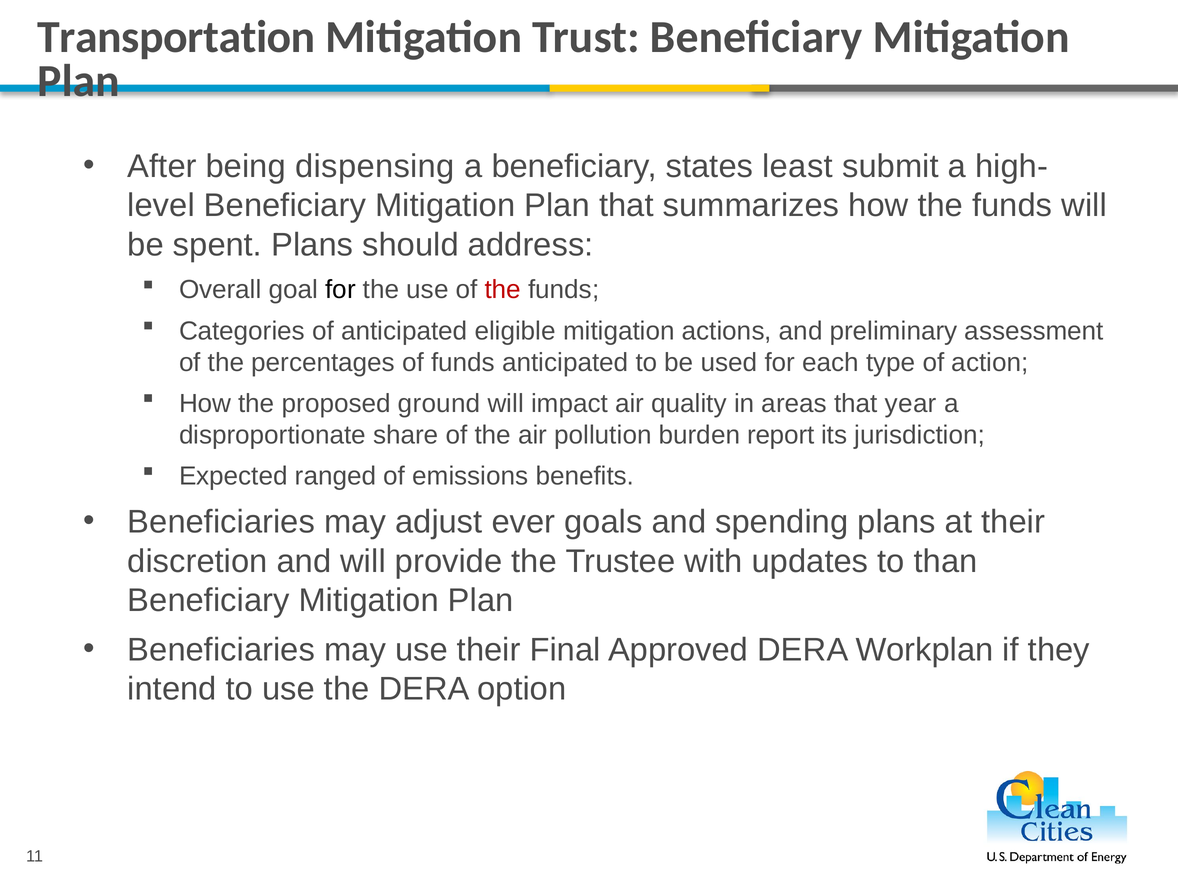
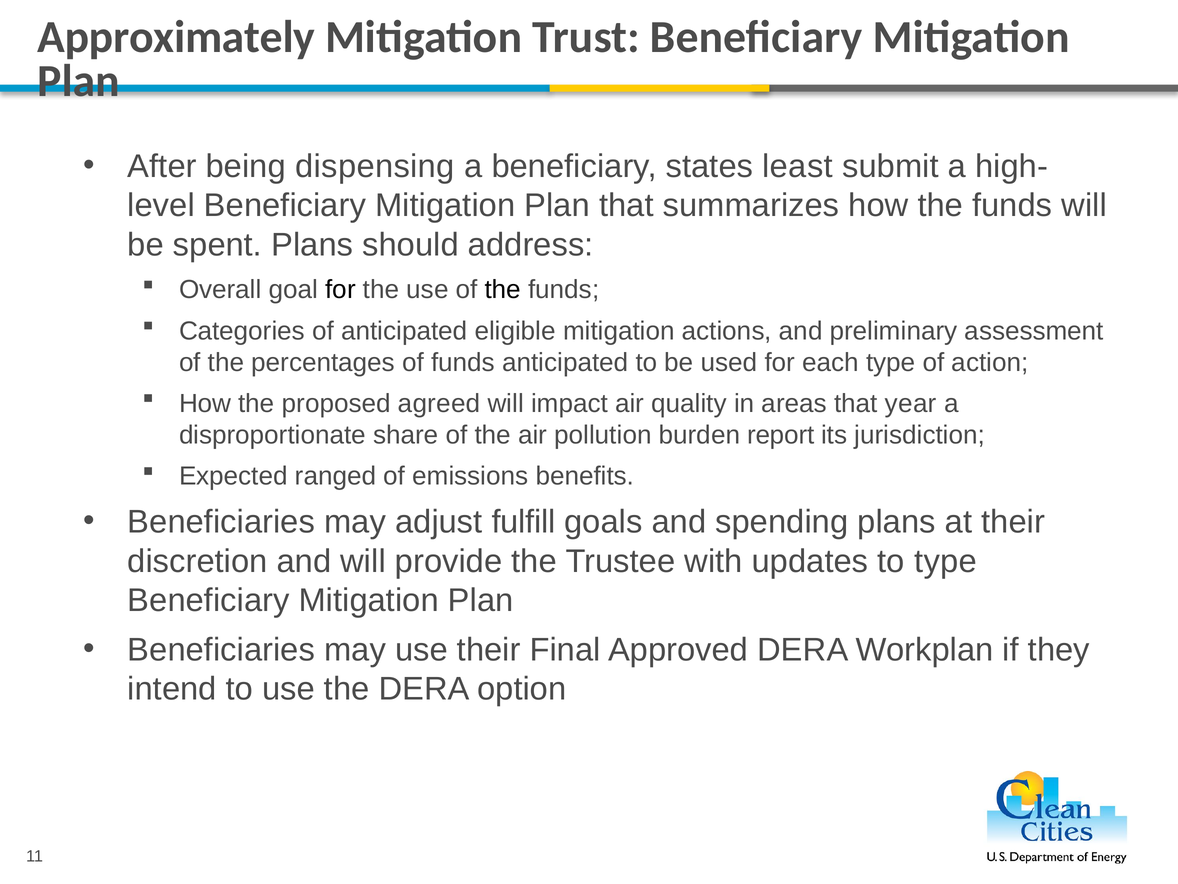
Transportation: Transportation -> Approximately (176, 37)
the colour: red -> black (503, 290)
ground: ground -> agreed (439, 403)
ever: ever -> fulfill (523, 522)
to than: than -> type (946, 561)
